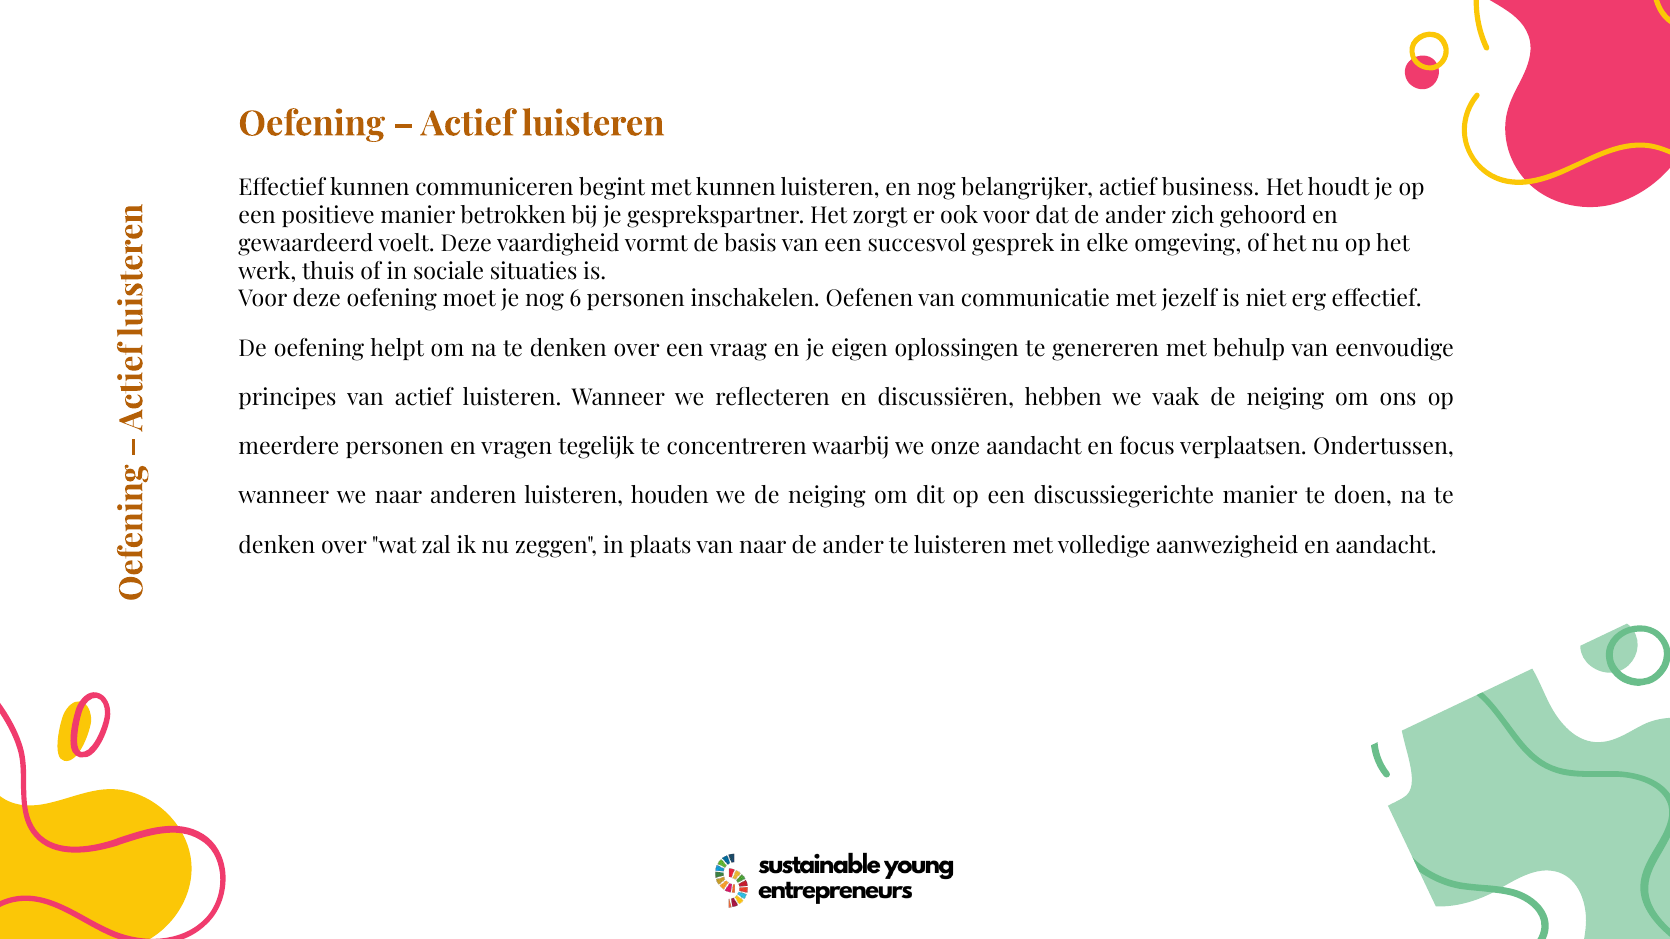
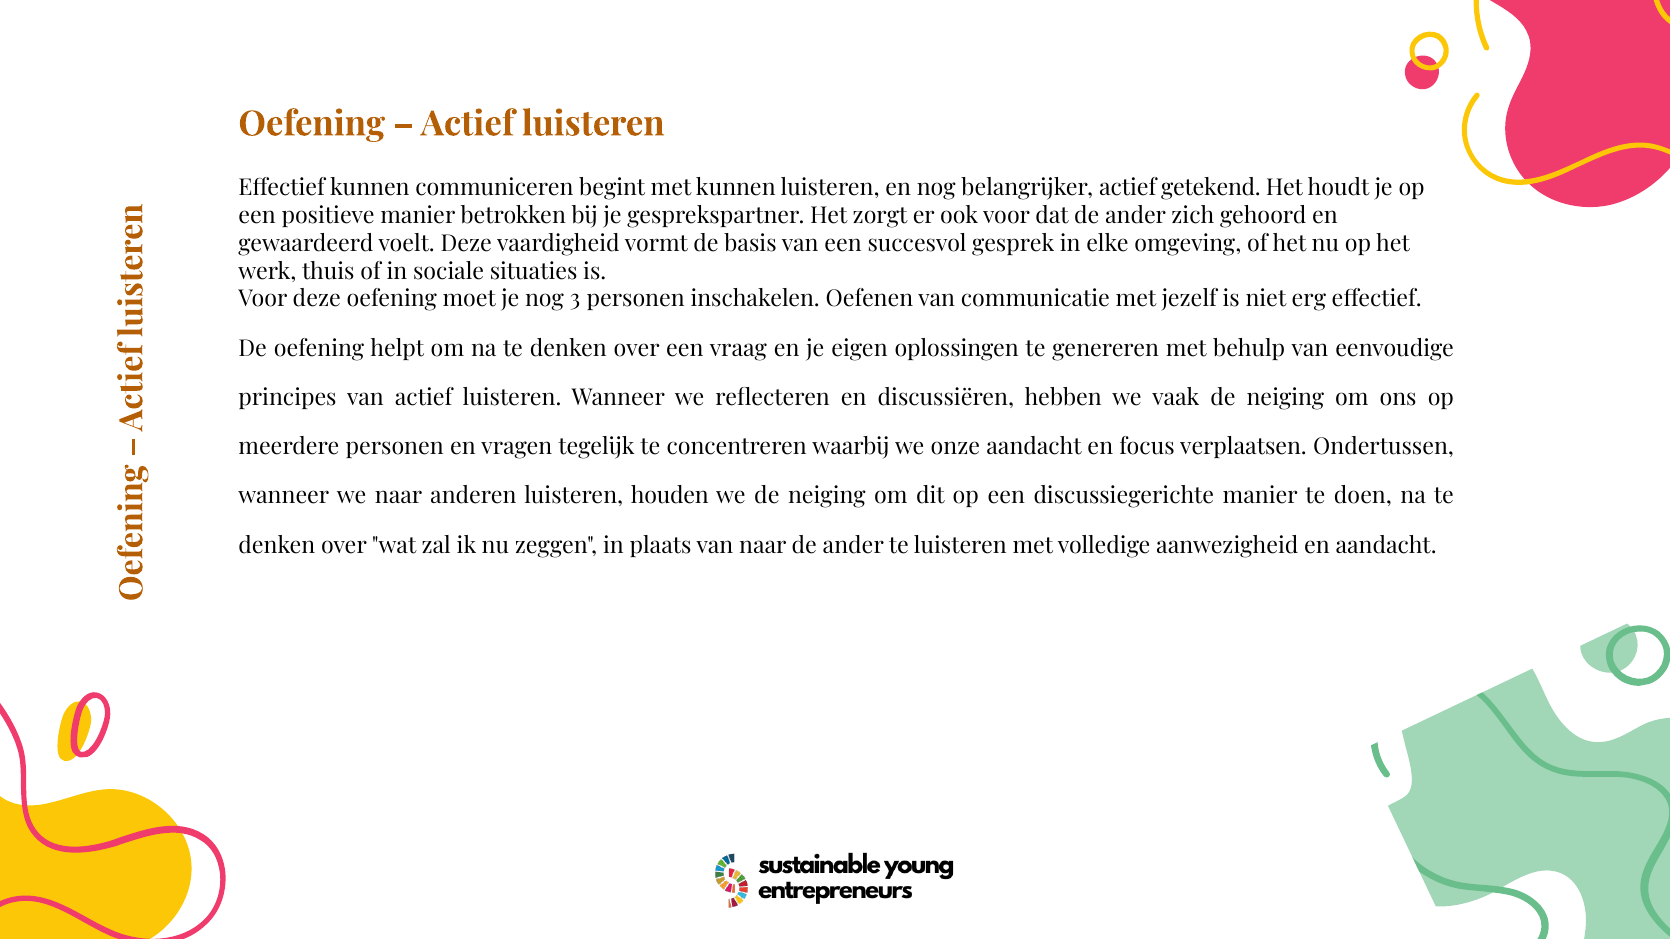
business: business -> getekend (1211, 188)
6: 6 -> 3 (575, 299)
